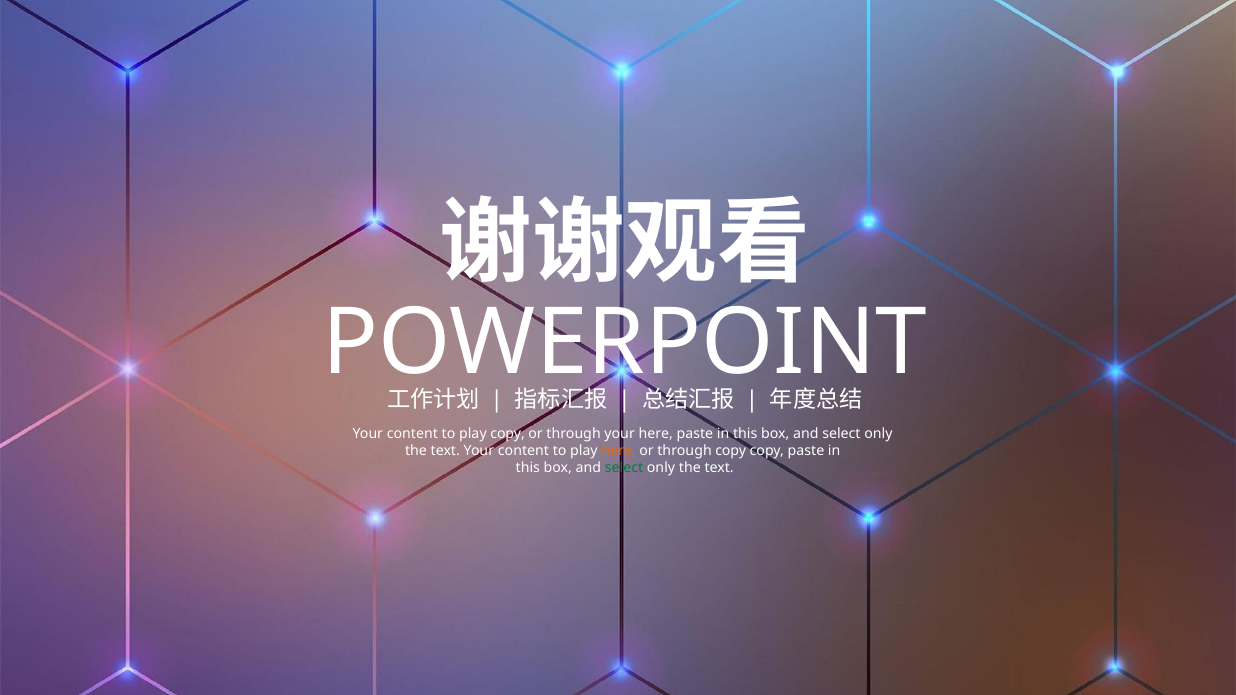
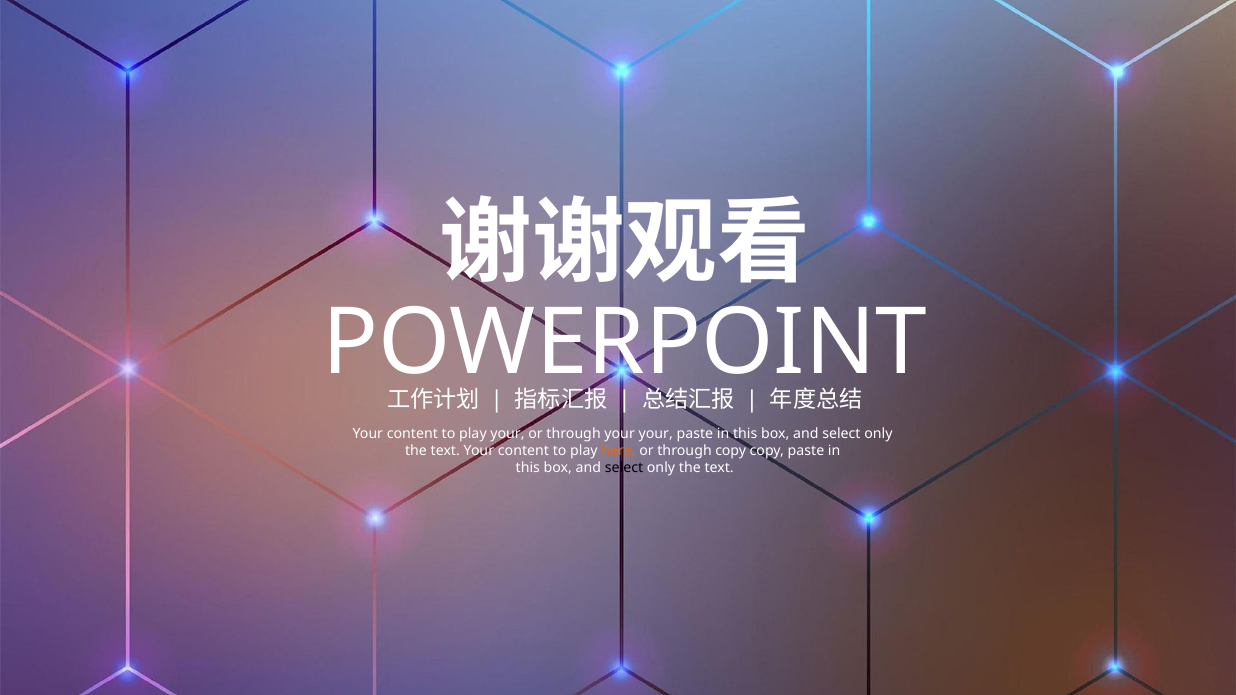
play copy: copy -> your (508, 434)
your here: here -> your (656, 434)
select colour: green -> black (624, 468)
